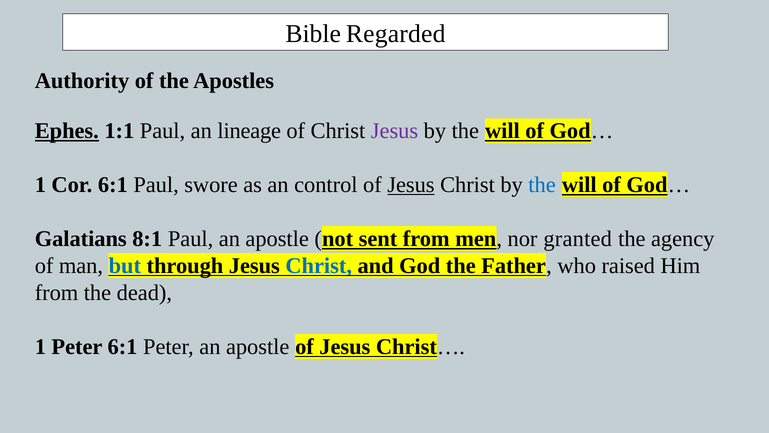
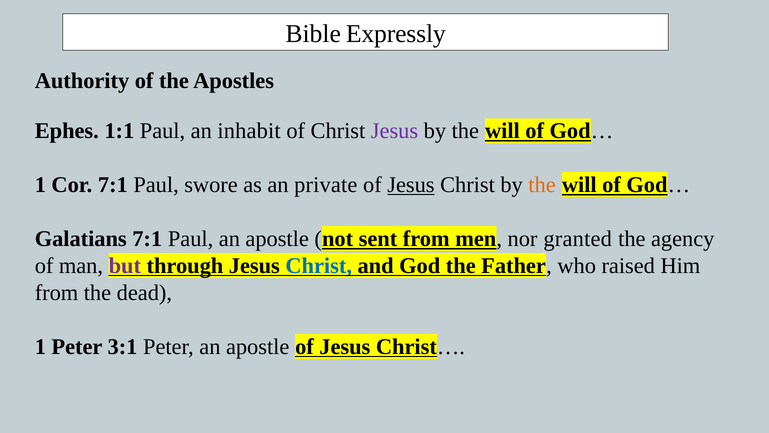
Regarded: Regarded -> Expressly (396, 34)
Ephes underline: present -> none (67, 131)
lineage: lineage -> inhabit (249, 131)
Cor 6:1: 6:1 -> 7:1 (113, 185)
control: control -> private (326, 185)
the colour: blue -> orange (542, 185)
Galatians 8:1: 8:1 -> 7:1 (147, 239)
but colour: blue -> purple (125, 265)
Peter 6:1: 6:1 -> 3:1 (123, 346)
